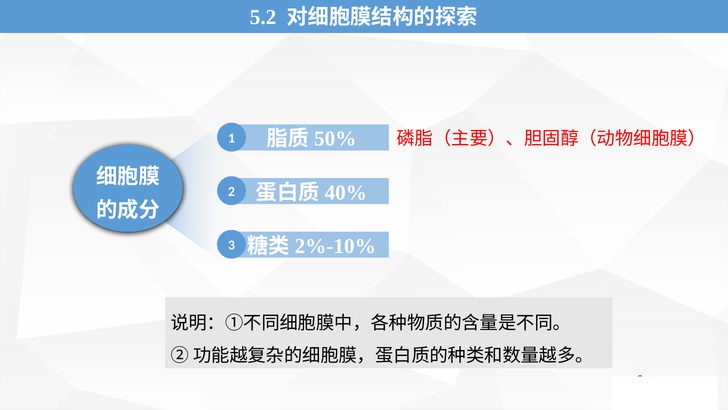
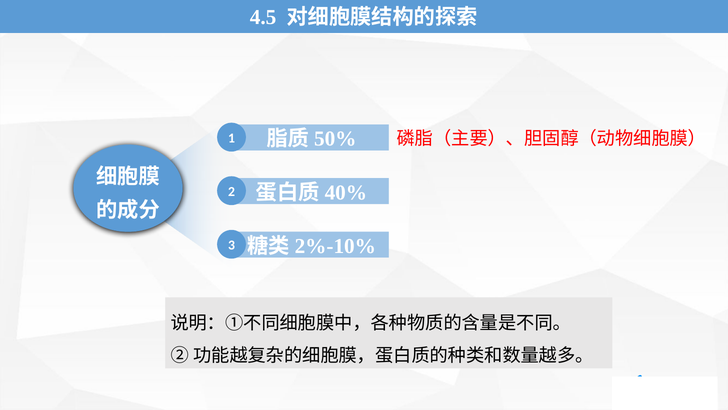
5.2: 5.2 -> 4.5 (263, 17)
